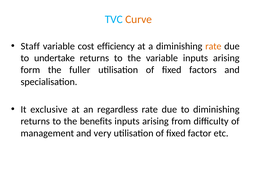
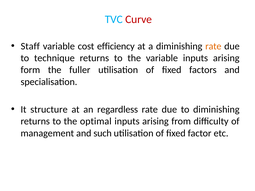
Curve colour: orange -> red (139, 19)
undertake: undertake -> technique (54, 58)
exclusive: exclusive -> structure (49, 110)
benefits: benefits -> optimal (96, 121)
very: very -> such (103, 133)
